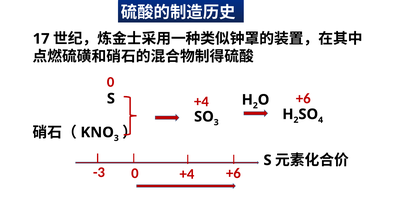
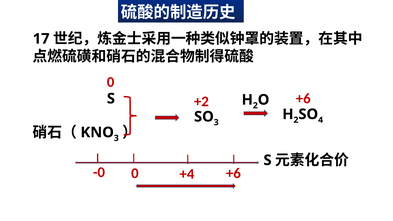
+4: +4 -> +2 (201, 102)
-3: -3 -> -0 (99, 172)
